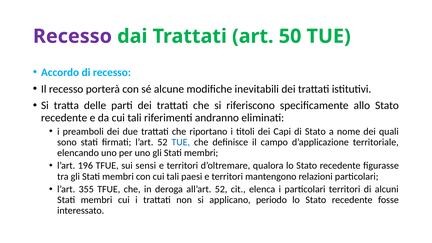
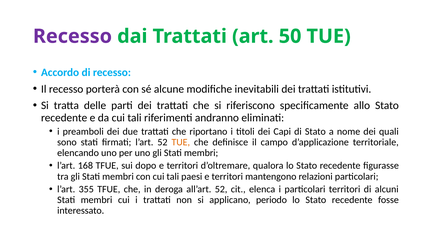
TUE colour: blue -> orange (181, 142)
196: 196 -> 168 (85, 166)
sensi: sensi -> dopo (146, 166)
